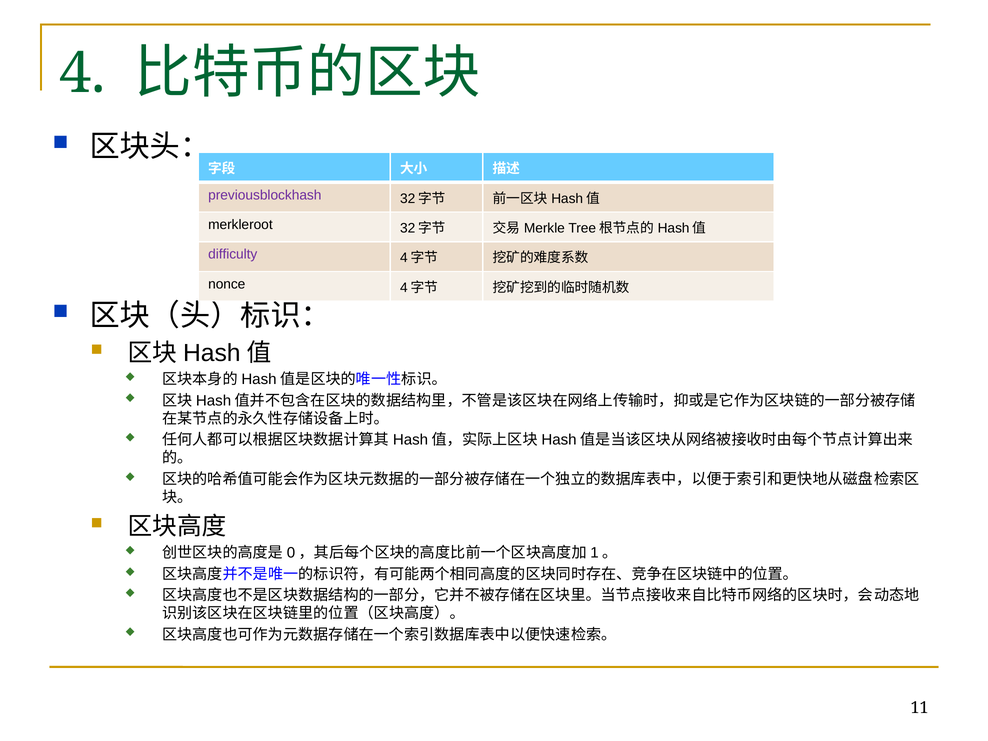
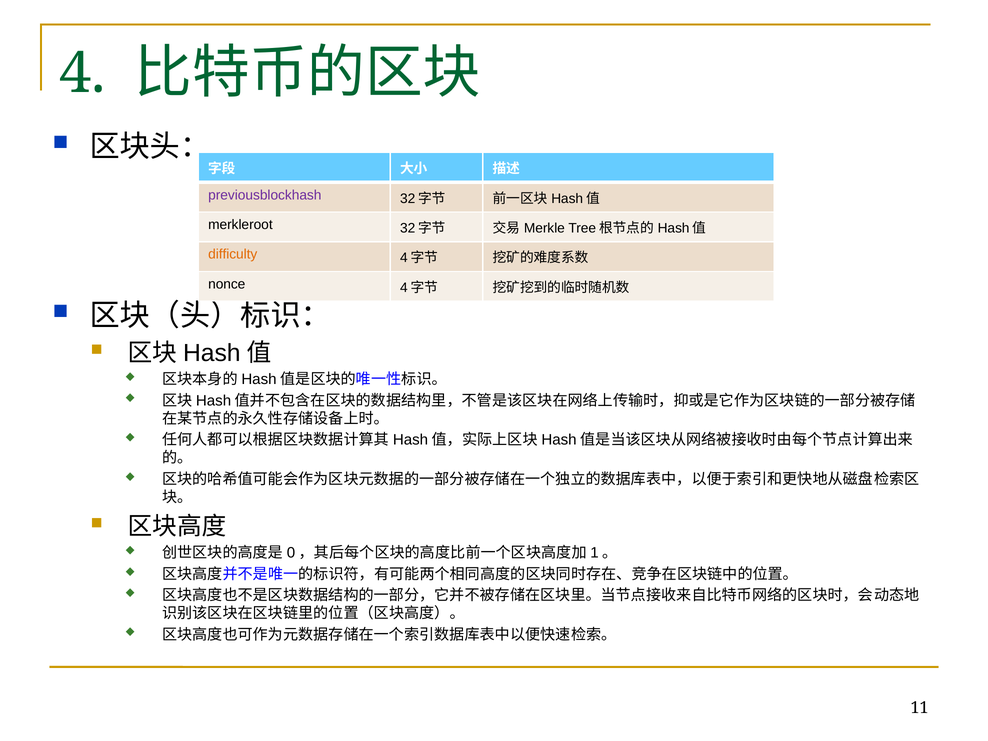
difficulty colour: purple -> orange (233, 254)
